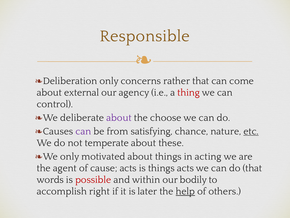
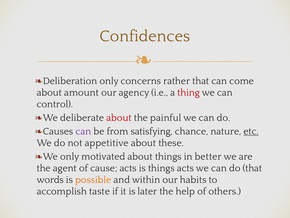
Responsible: Responsible -> Confidences (145, 36)
external: external -> amount (82, 92)
about colour: purple -> red (119, 117)
choose: choose -> painful (166, 117)
temperate: temperate -> appetitive (107, 143)
acting: acting -> better (208, 156)
possible colour: red -> orange (93, 179)
bodily: bodily -> habits (193, 179)
right: right -> taste (100, 191)
help underline: present -> none (185, 191)
